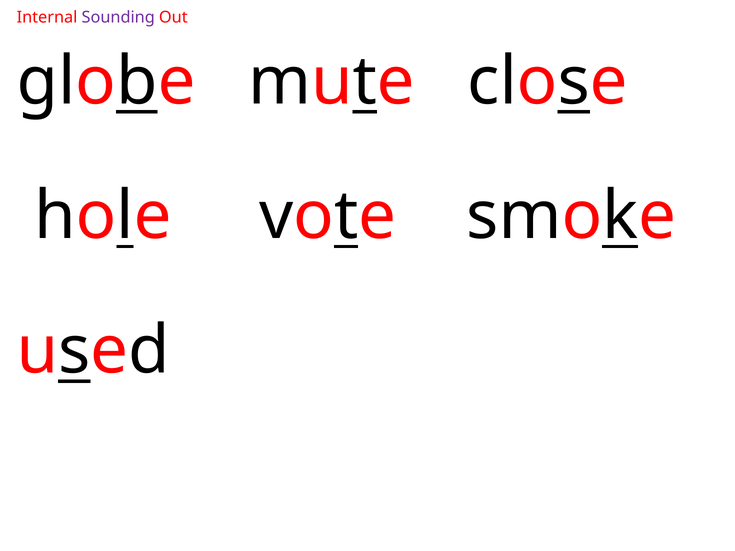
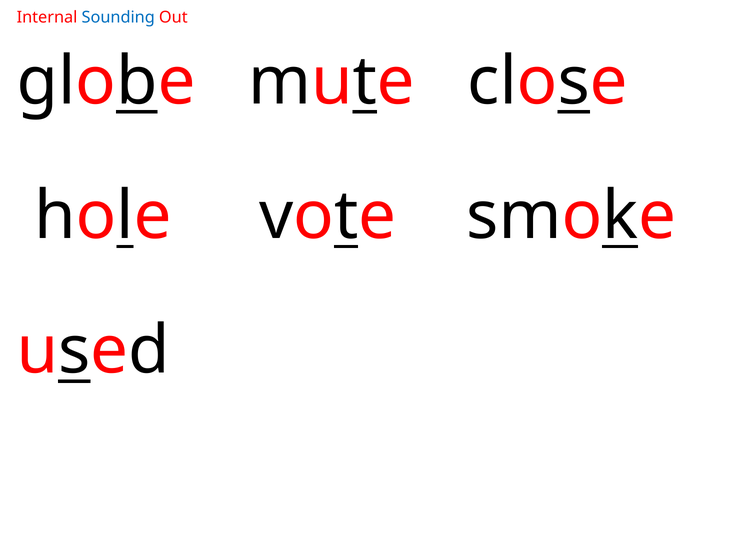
Sounding colour: purple -> blue (118, 17)
